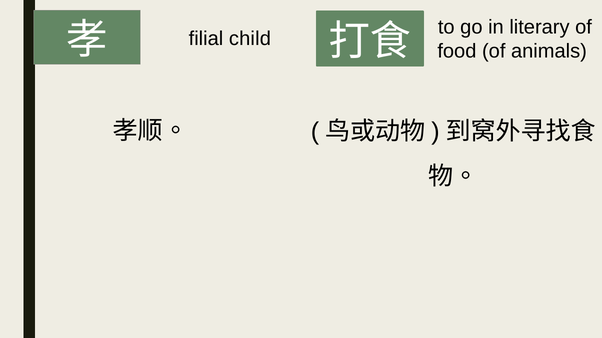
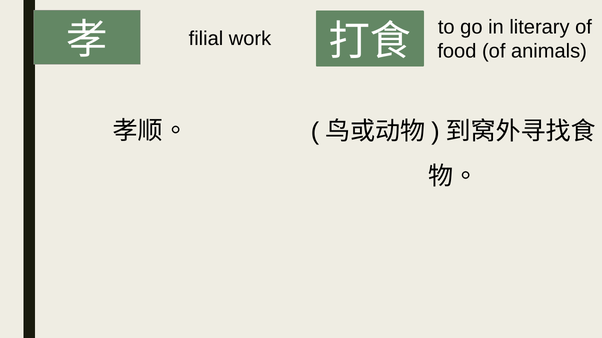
child: child -> work (250, 39)
